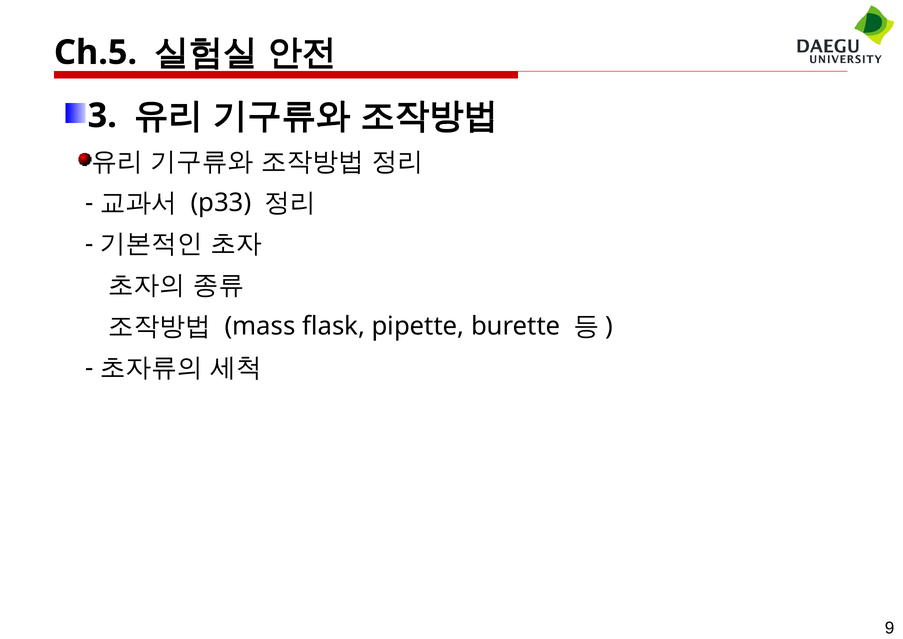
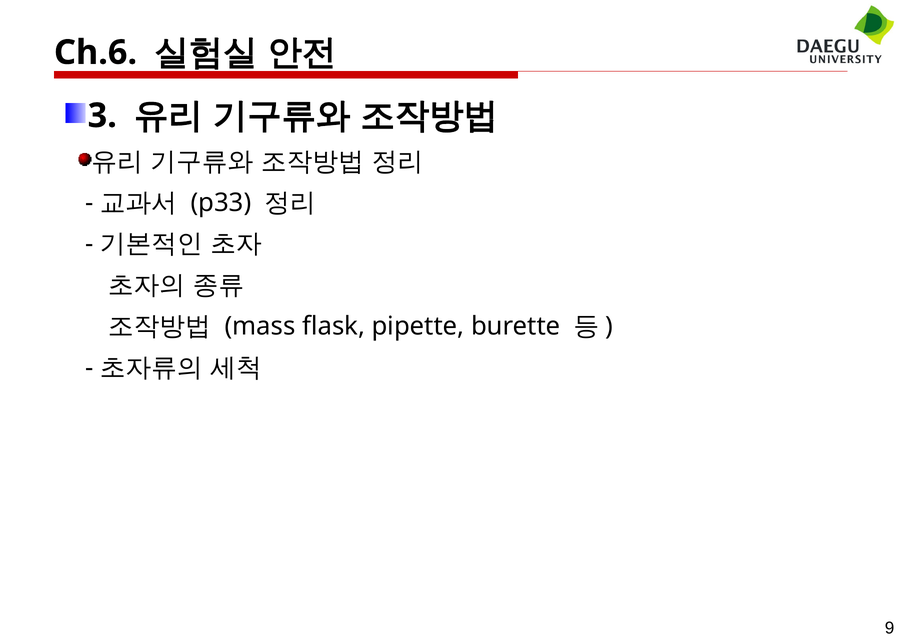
Ch.5: Ch.5 -> Ch.6 (96, 53)
